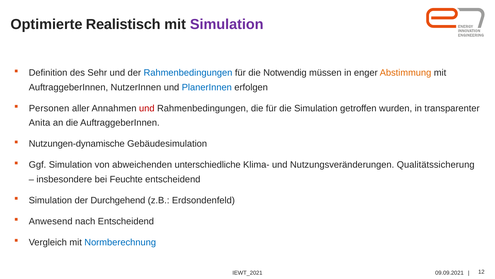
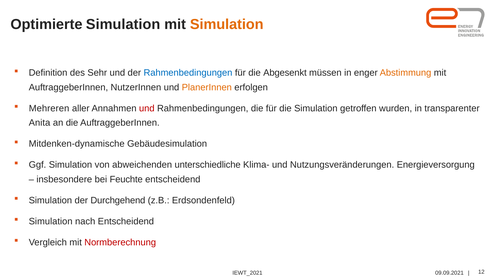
Optimierte Realistisch: Realistisch -> Simulation (123, 24)
Simulation colour: purple -> orange (227, 24)
Notwendig: Notwendig -> Abgesenkt (285, 73)
PlanerInnen colour: blue -> orange (207, 87)
Personen: Personen -> Mehreren (49, 108)
Nutzungen-dynamische: Nutzungen-dynamische -> Mitdenken-dynamische (77, 144)
Qualitätssicherung: Qualitätssicherung -> Energieversorgung (436, 165)
Anwesend: Anwesend -> Simulation (51, 221)
Normberechnung colour: blue -> red (120, 242)
